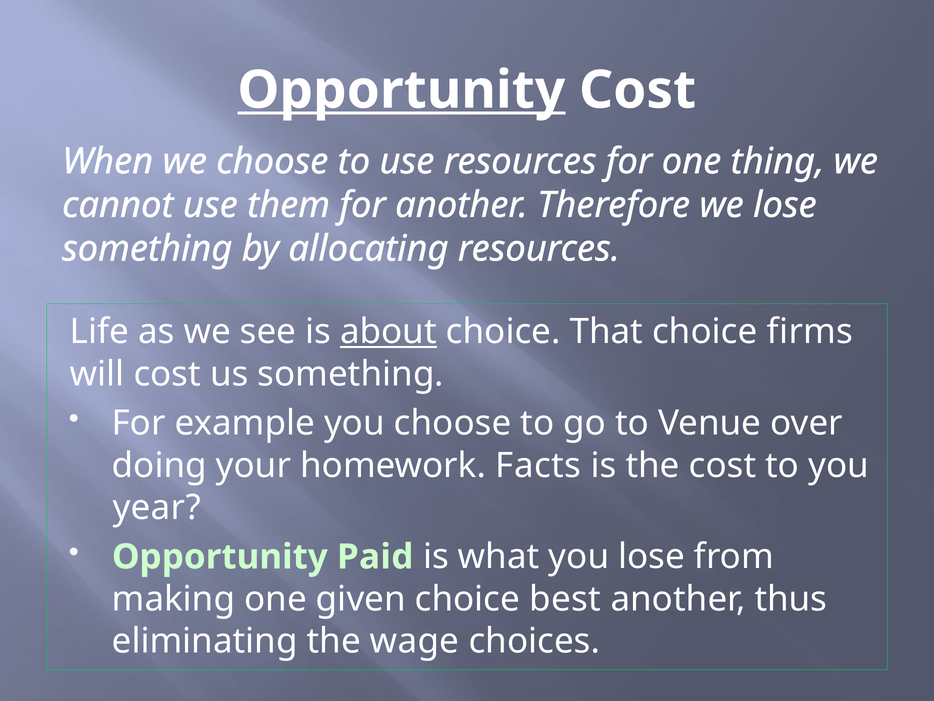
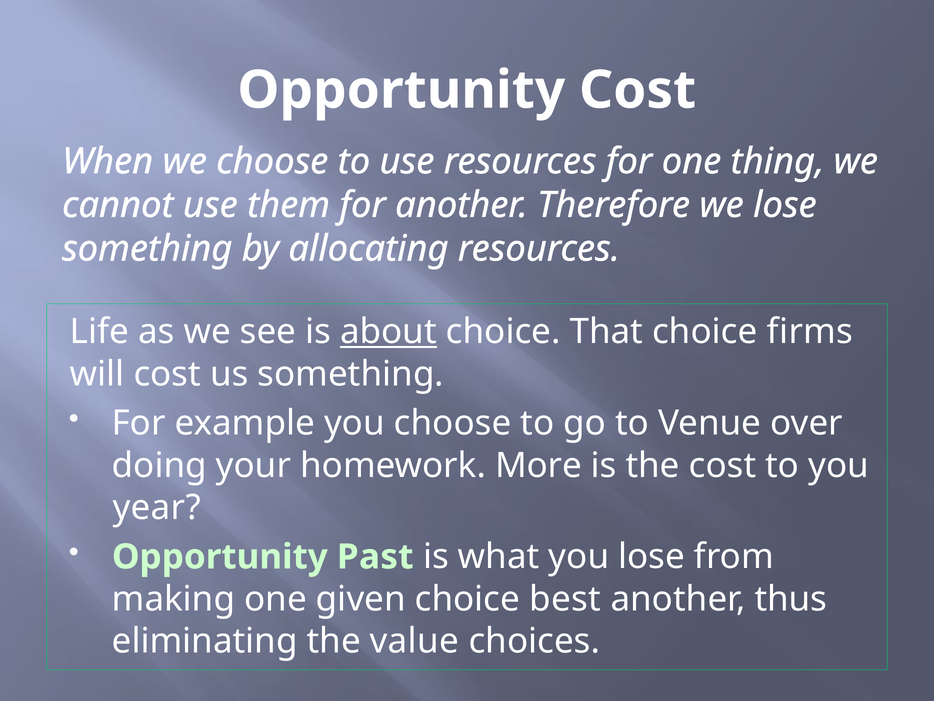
Opportunity underline: present -> none (401, 90)
Facts: Facts -> More (538, 465)
Paid: Paid -> Past (375, 557)
wage: wage -> value (414, 641)
